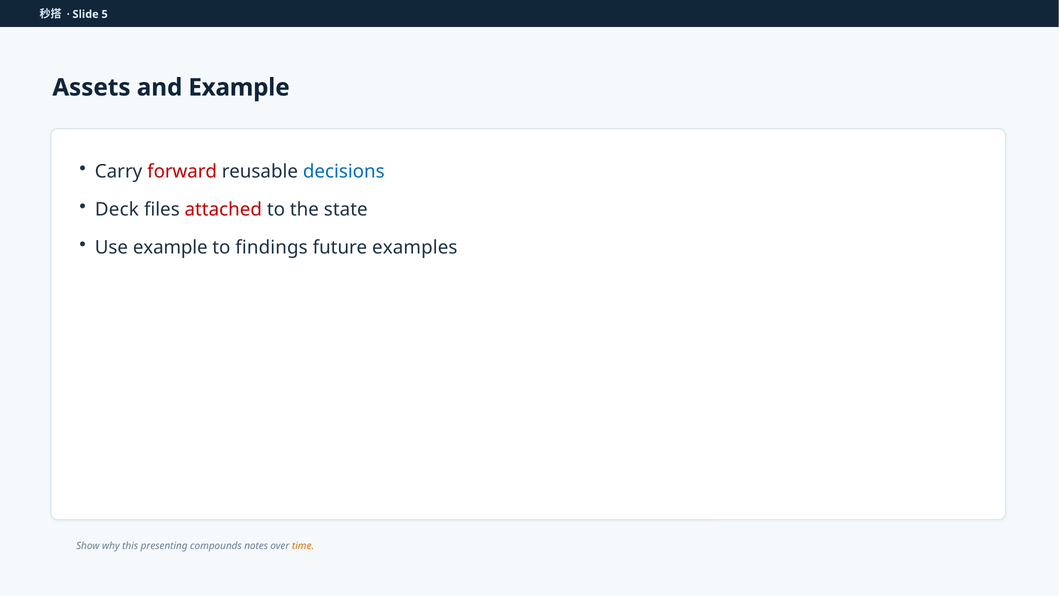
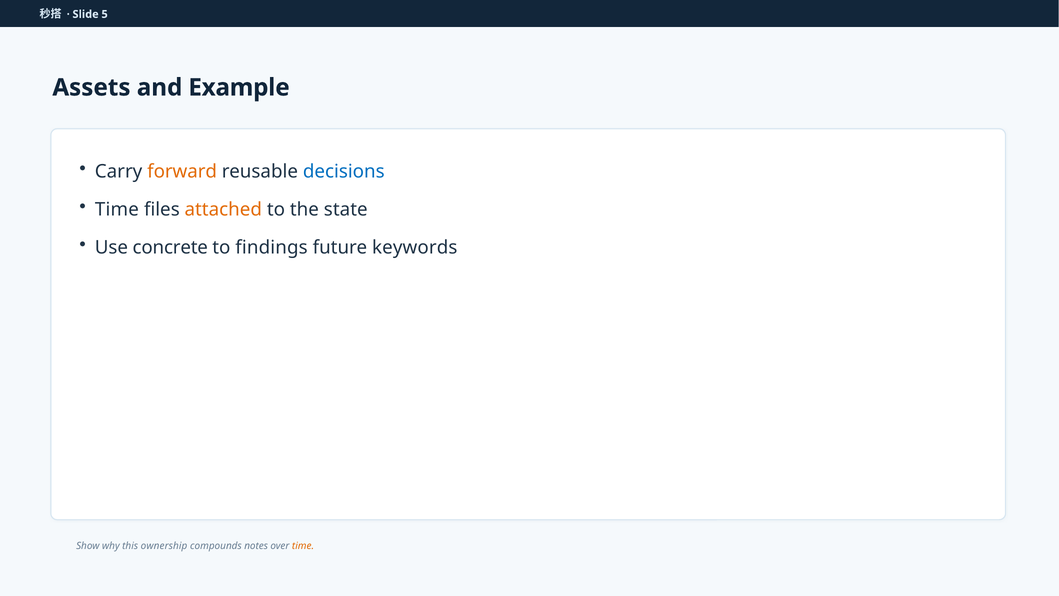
forward colour: red -> orange (182, 171)
Deck: Deck -> Time (117, 209)
attached colour: red -> orange (223, 209)
Use example: example -> concrete (170, 247)
examples: examples -> keywords (415, 247)
presenting: presenting -> ownership (164, 546)
